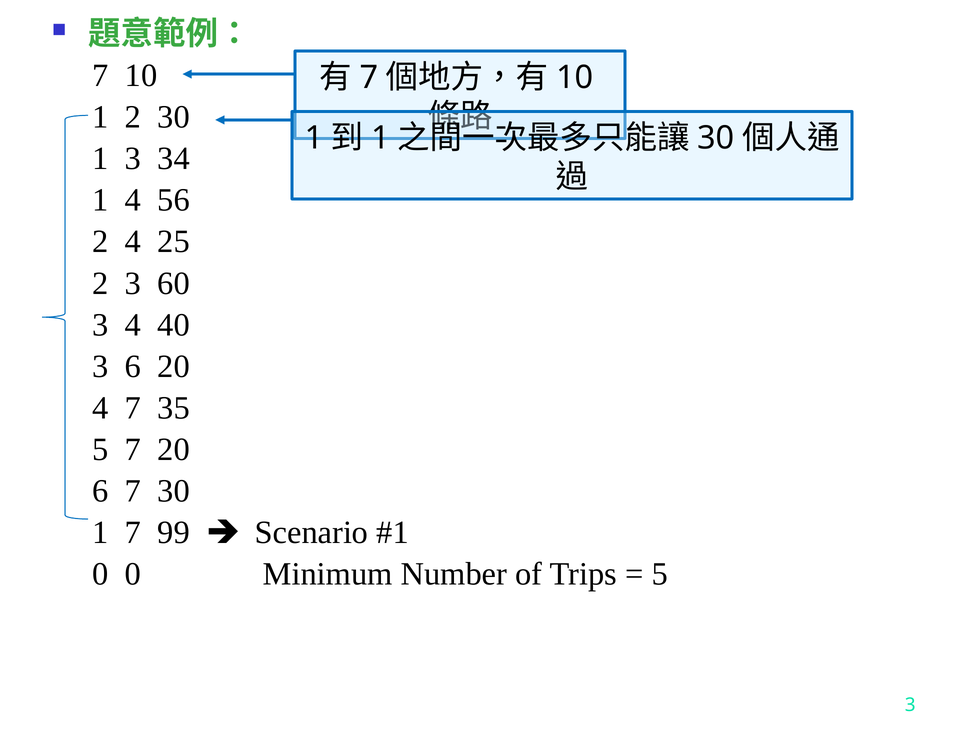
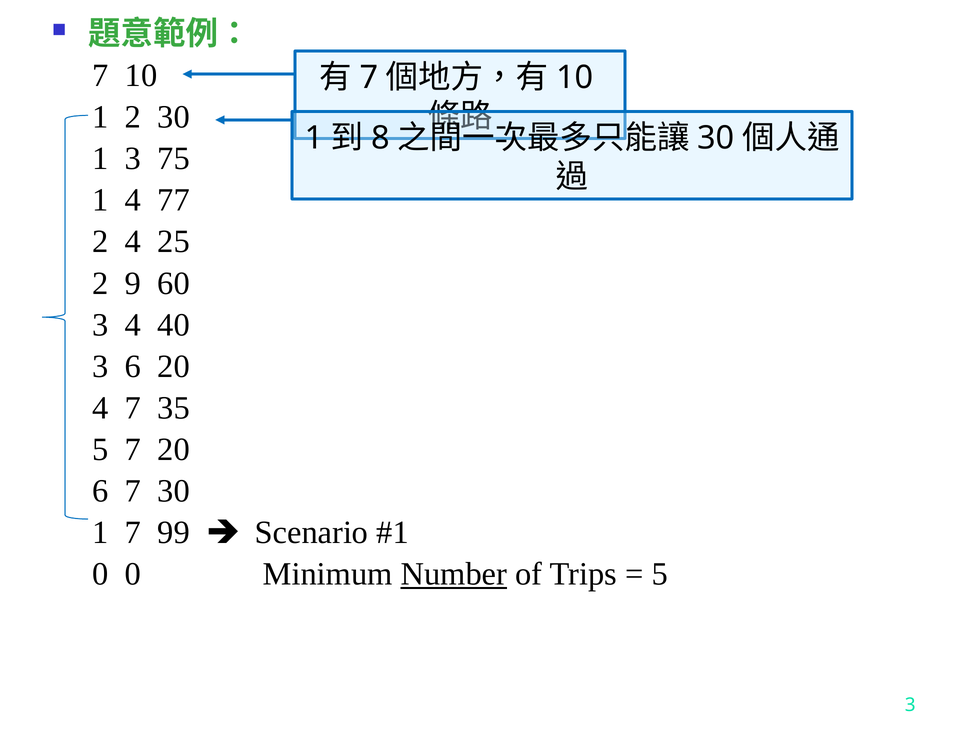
1: 1 -> 8 (380, 138)
34: 34 -> 75 (174, 159)
56: 56 -> 77 (174, 200)
2 3: 3 -> 9 (133, 283)
Number underline: none -> present (454, 574)
